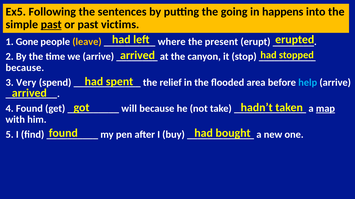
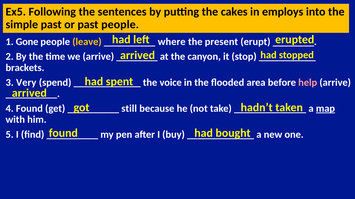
going: going -> cakes (234, 12)
happens: happens -> employs (283, 12)
past underline: present -> none (51, 25)
past victims: victims -> people (120, 25)
because: because -> brackets (25, 68)
relief: relief -> voice (171, 83)
help colour: light blue -> pink (308, 83)
will: will -> still (129, 109)
